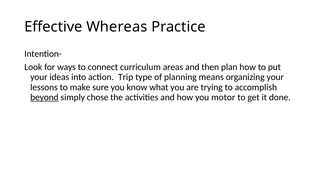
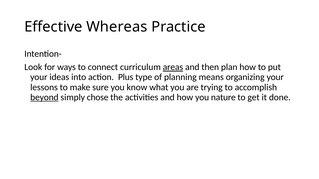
areas underline: none -> present (173, 67)
Trip: Trip -> Plus (126, 77)
motor: motor -> nature (223, 97)
